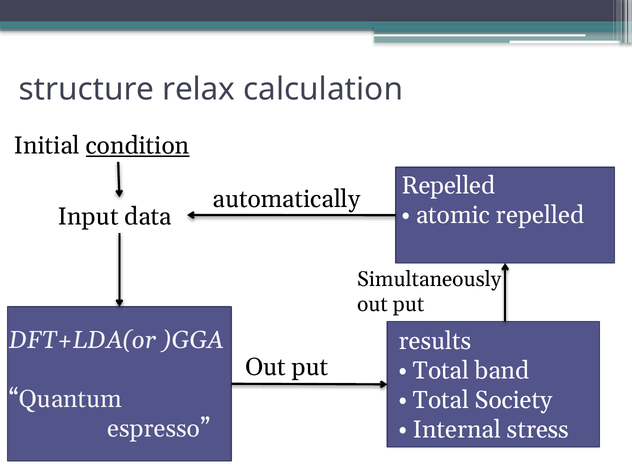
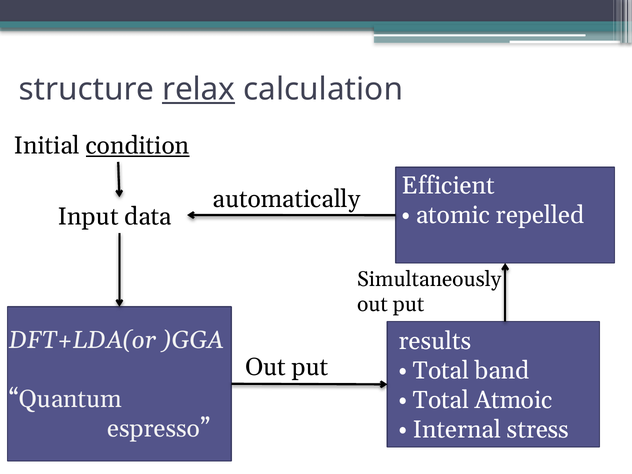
relax underline: none -> present (199, 89)
Repelled: Repelled -> Efficient (448, 186)
Society: Society -> Atmoic (514, 400)
